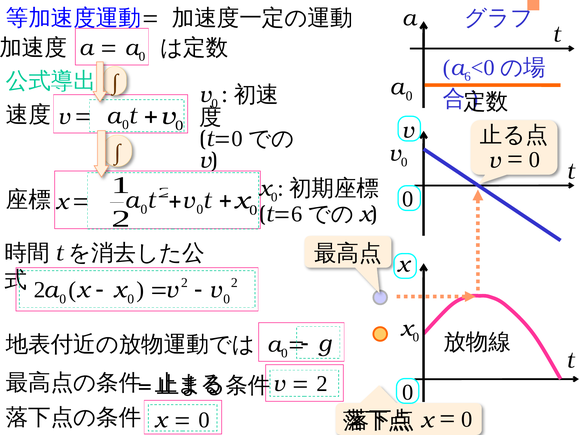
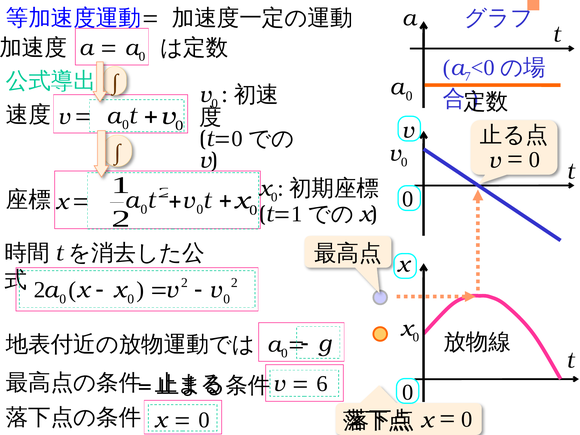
a 6: 6 -> 7 (468, 77)
6: 6 -> 1 (297, 214)
2: 2 -> 6 (322, 384)
